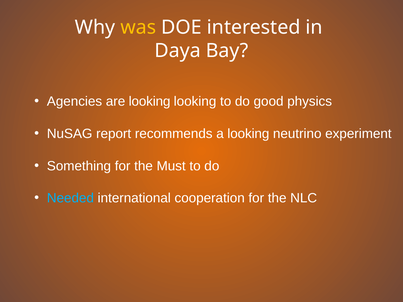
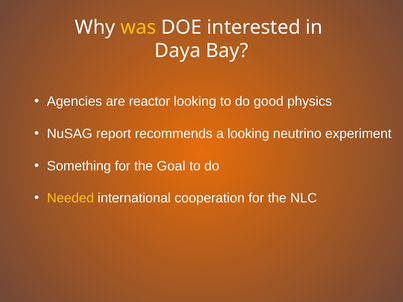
are looking: looking -> reactor (150, 102)
Must: Must -> Goal (171, 166)
Needed colour: light blue -> yellow (70, 198)
